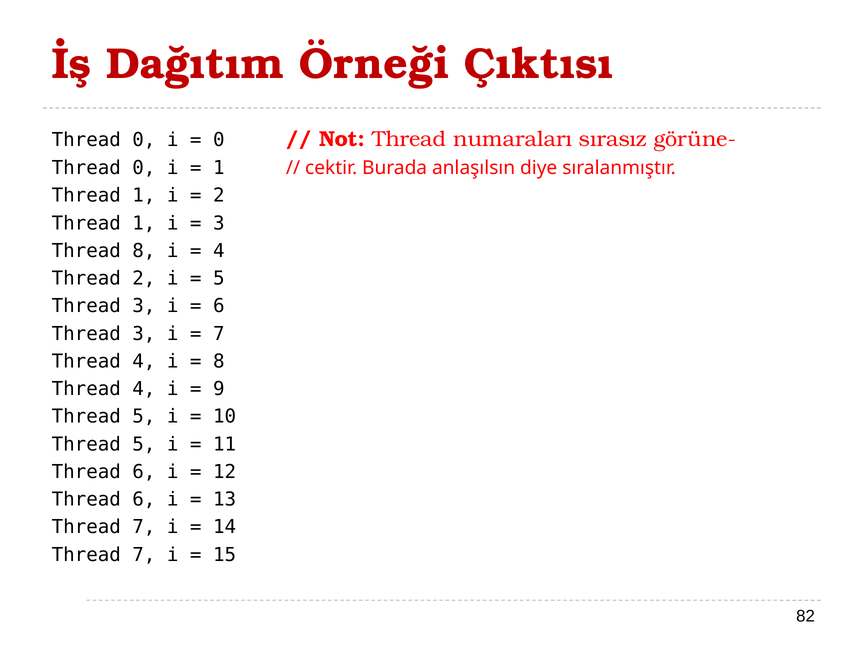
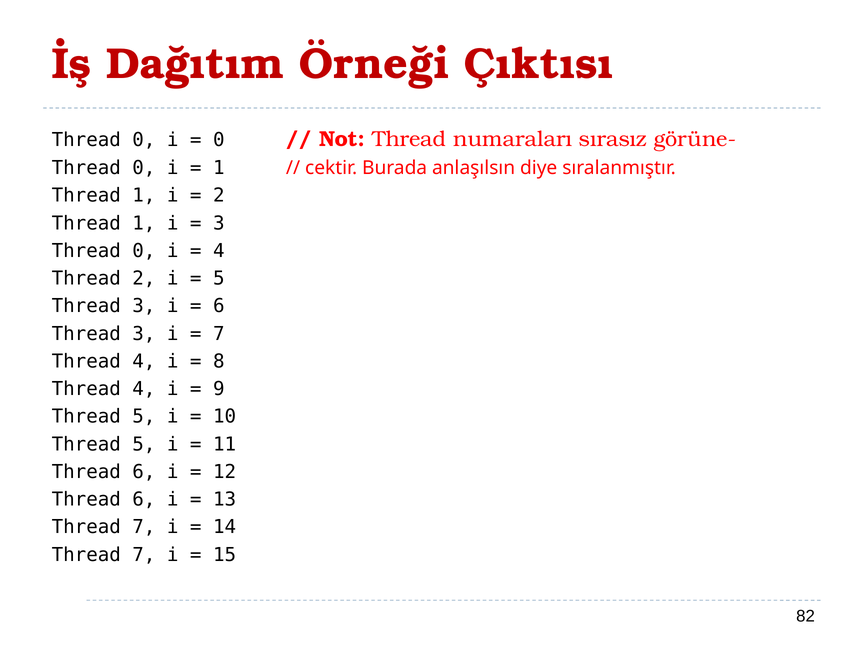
8: 8 -> 0 (144, 251)
